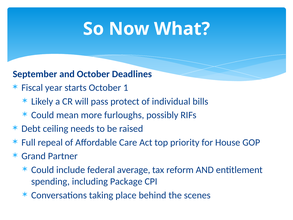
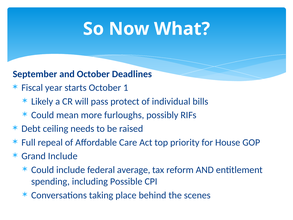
Grand Partner: Partner -> Include (63, 156)
Package: Package -> Possible (126, 181)
